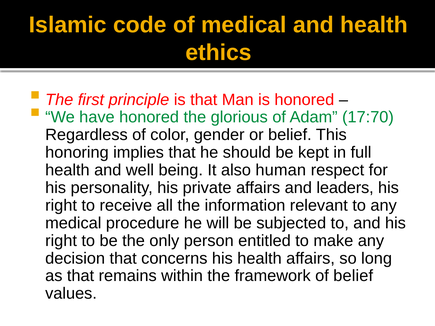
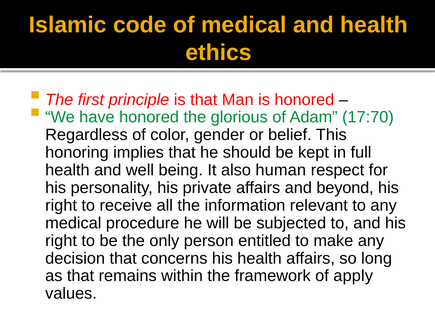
leaders: leaders -> beyond (345, 188)
of belief: belief -> apply (353, 276)
